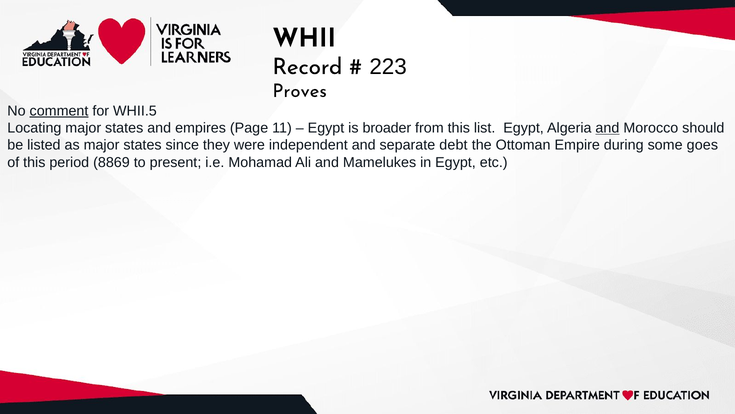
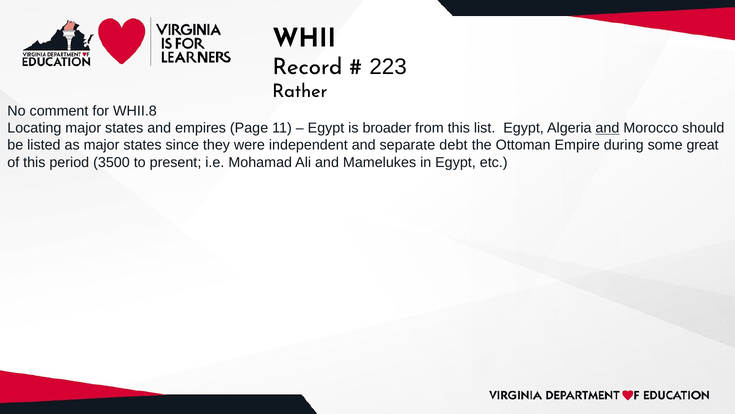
Proves: Proves -> Rather (300, 91)
comment underline: present -> none (59, 111)
WHII.5: WHII.5 -> WHII.8 (135, 111)
goes: goes -> great (703, 145)
8869: 8869 -> 3500 (111, 162)
